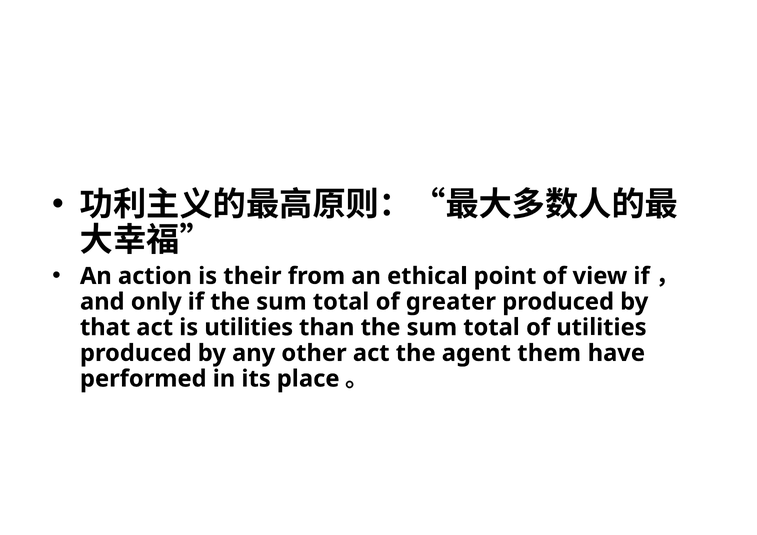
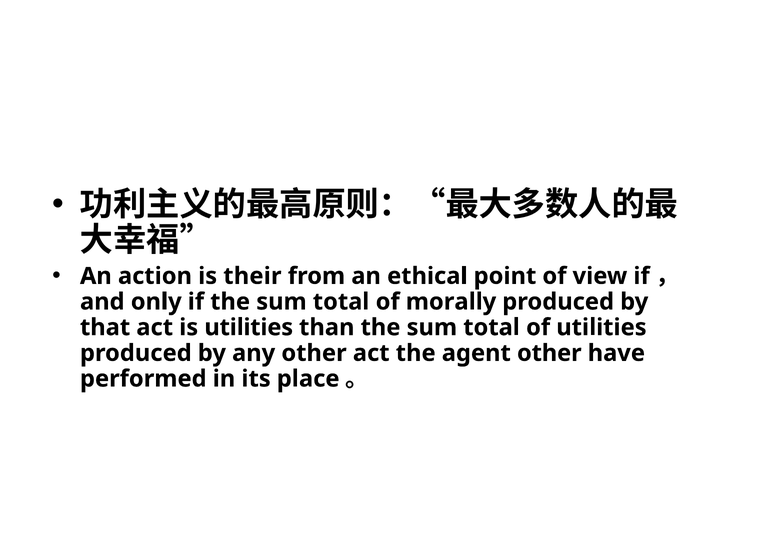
greater: greater -> morally (451, 302)
agent them: them -> other (549, 353)
